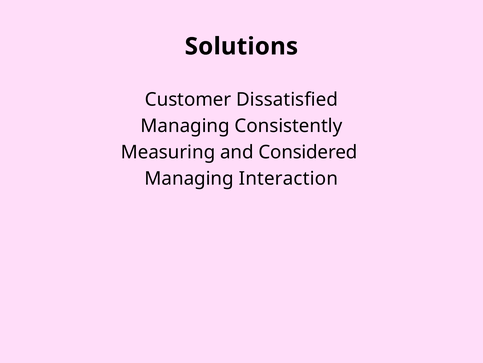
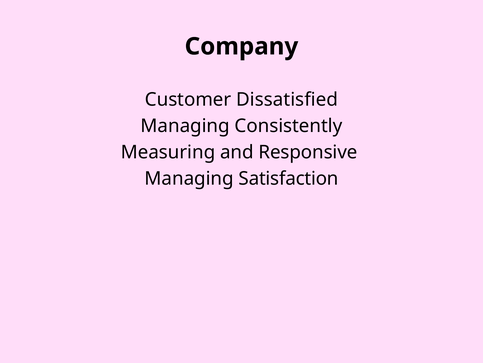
Solutions: Solutions -> Company (241, 46)
Considered: Considered -> Responsive (308, 152)
Interaction: Interaction -> Satisfaction (289, 178)
